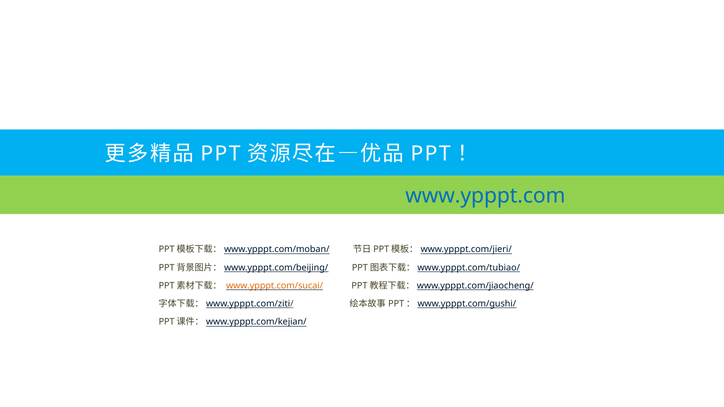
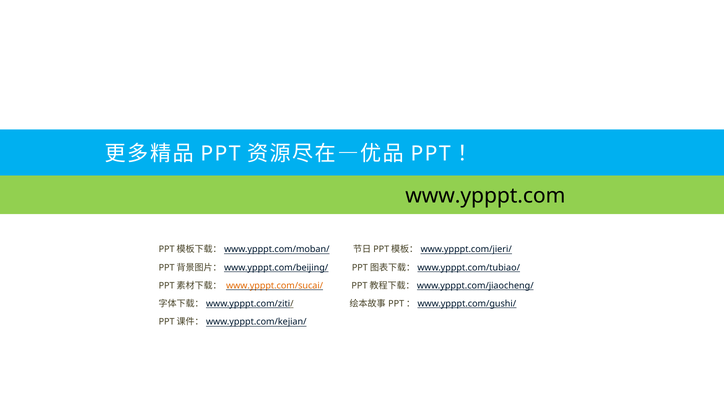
www.ypppt.com colour: blue -> black (485, 196)
